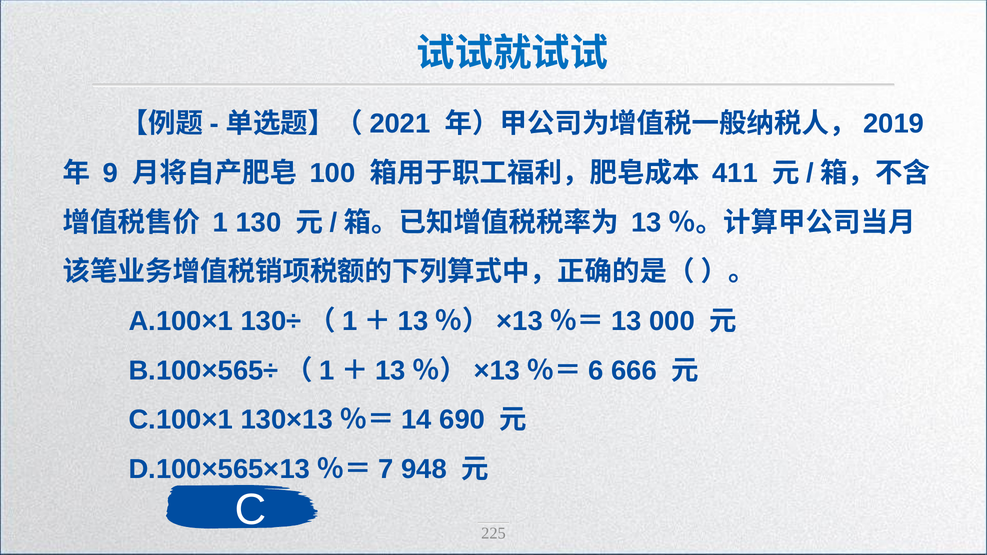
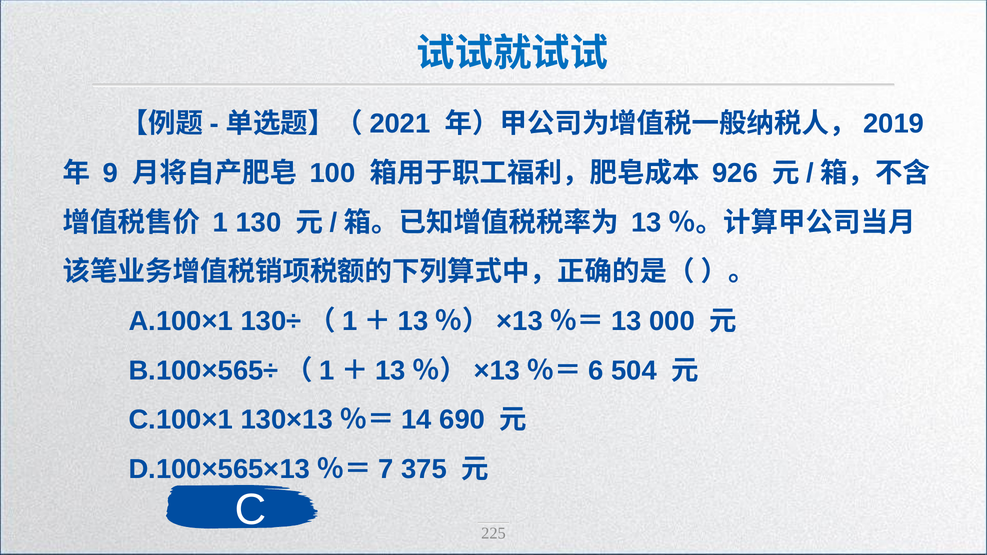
411: 411 -> 926 (735, 173)
666: 666 -> 504 (634, 371)
948: 948 -> 375 (424, 469)
